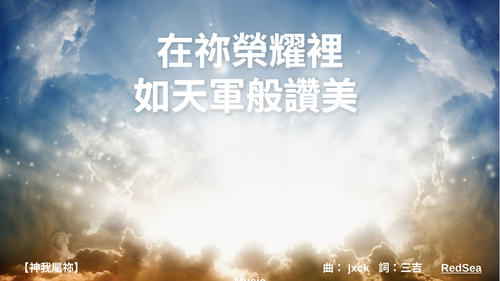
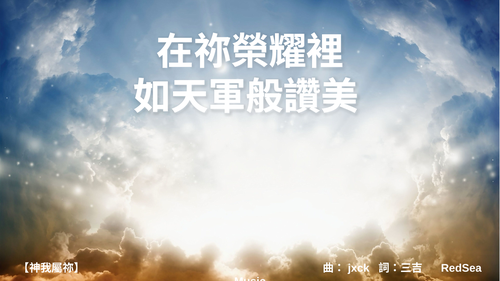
RedSea underline: present -> none (461, 269)
